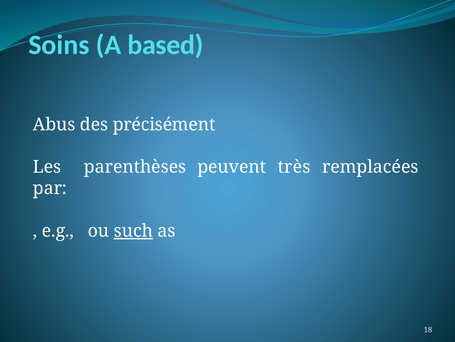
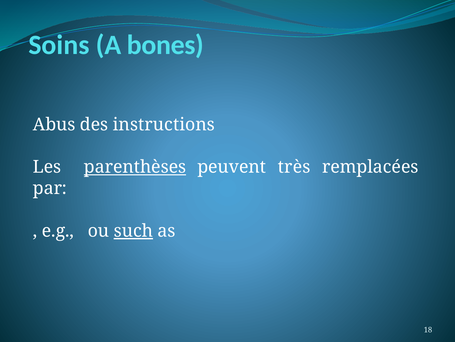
based: based -> bones (165, 45)
précisément: précisément -> instructions (164, 124)
parenthèses underline: none -> present (135, 167)
